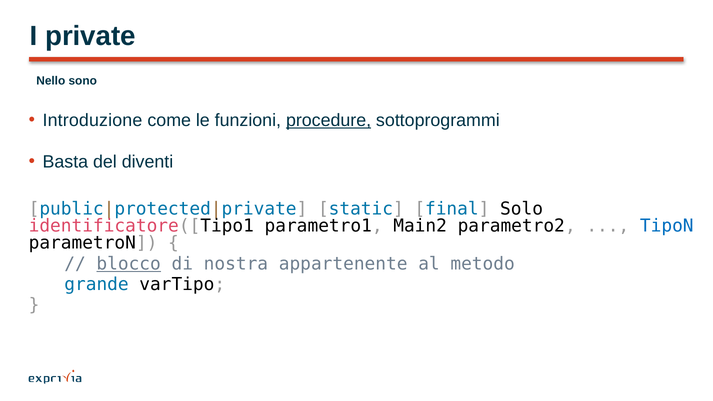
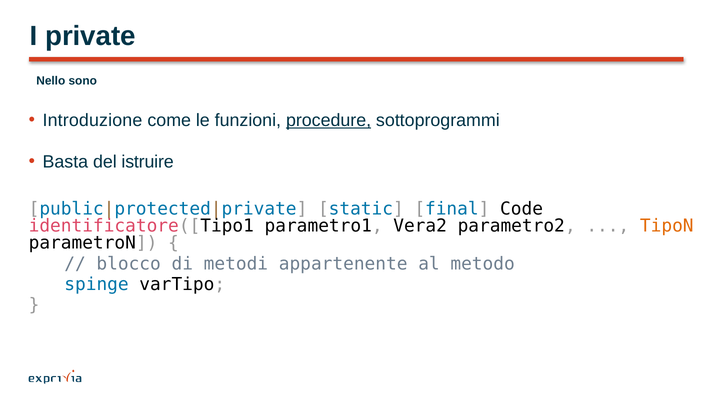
diventi: diventi -> istruire (148, 162)
Solo: Solo -> Code (522, 209)
Main2: Main2 -> Vera2 (420, 226)
TipoN colour: blue -> orange (667, 226)
blocco underline: present -> none (129, 264)
nostra: nostra -> metodi (236, 264)
grande: grande -> spinge (97, 284)
